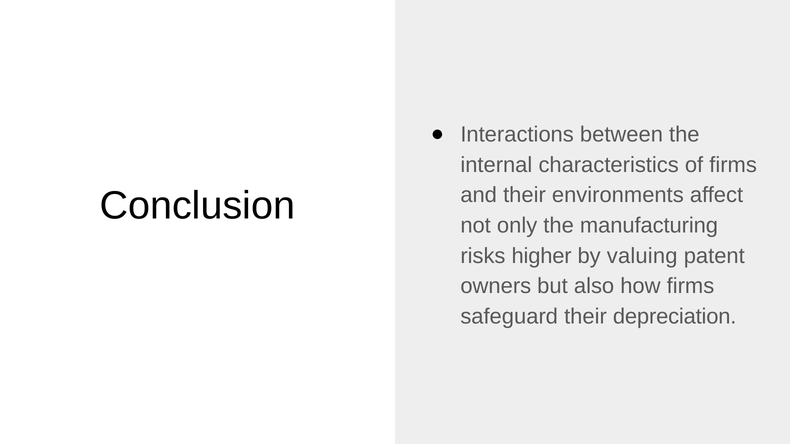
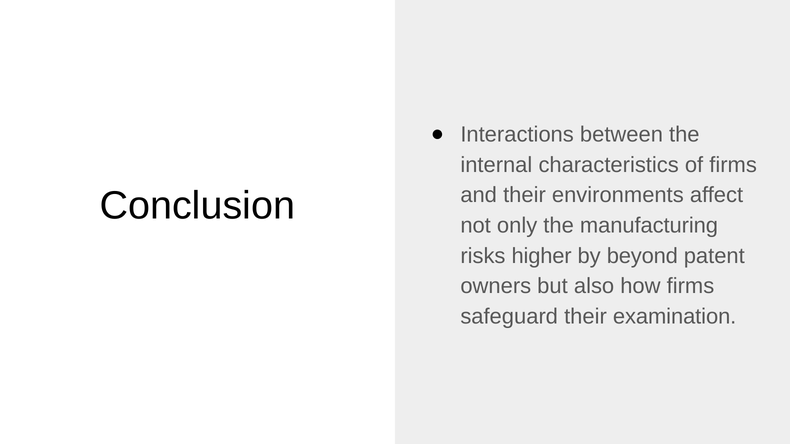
valuing: valuing -> beyond (642, 256)
depreciation: depreciation -> examination (675, 317)
